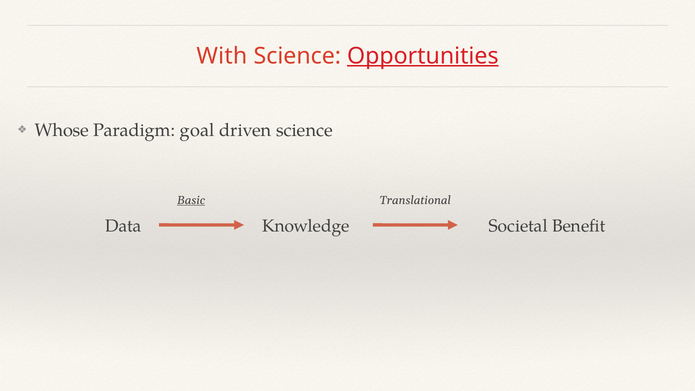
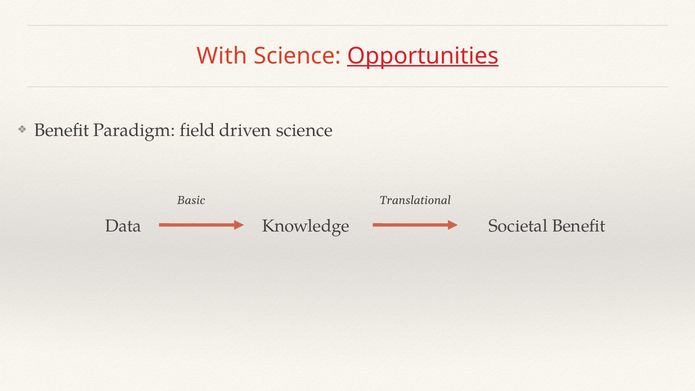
Whose: Whose -> Benefit (62, 130)
goal: goal -> field (198, 130)
Basic underline: present -> none (191, 200)
